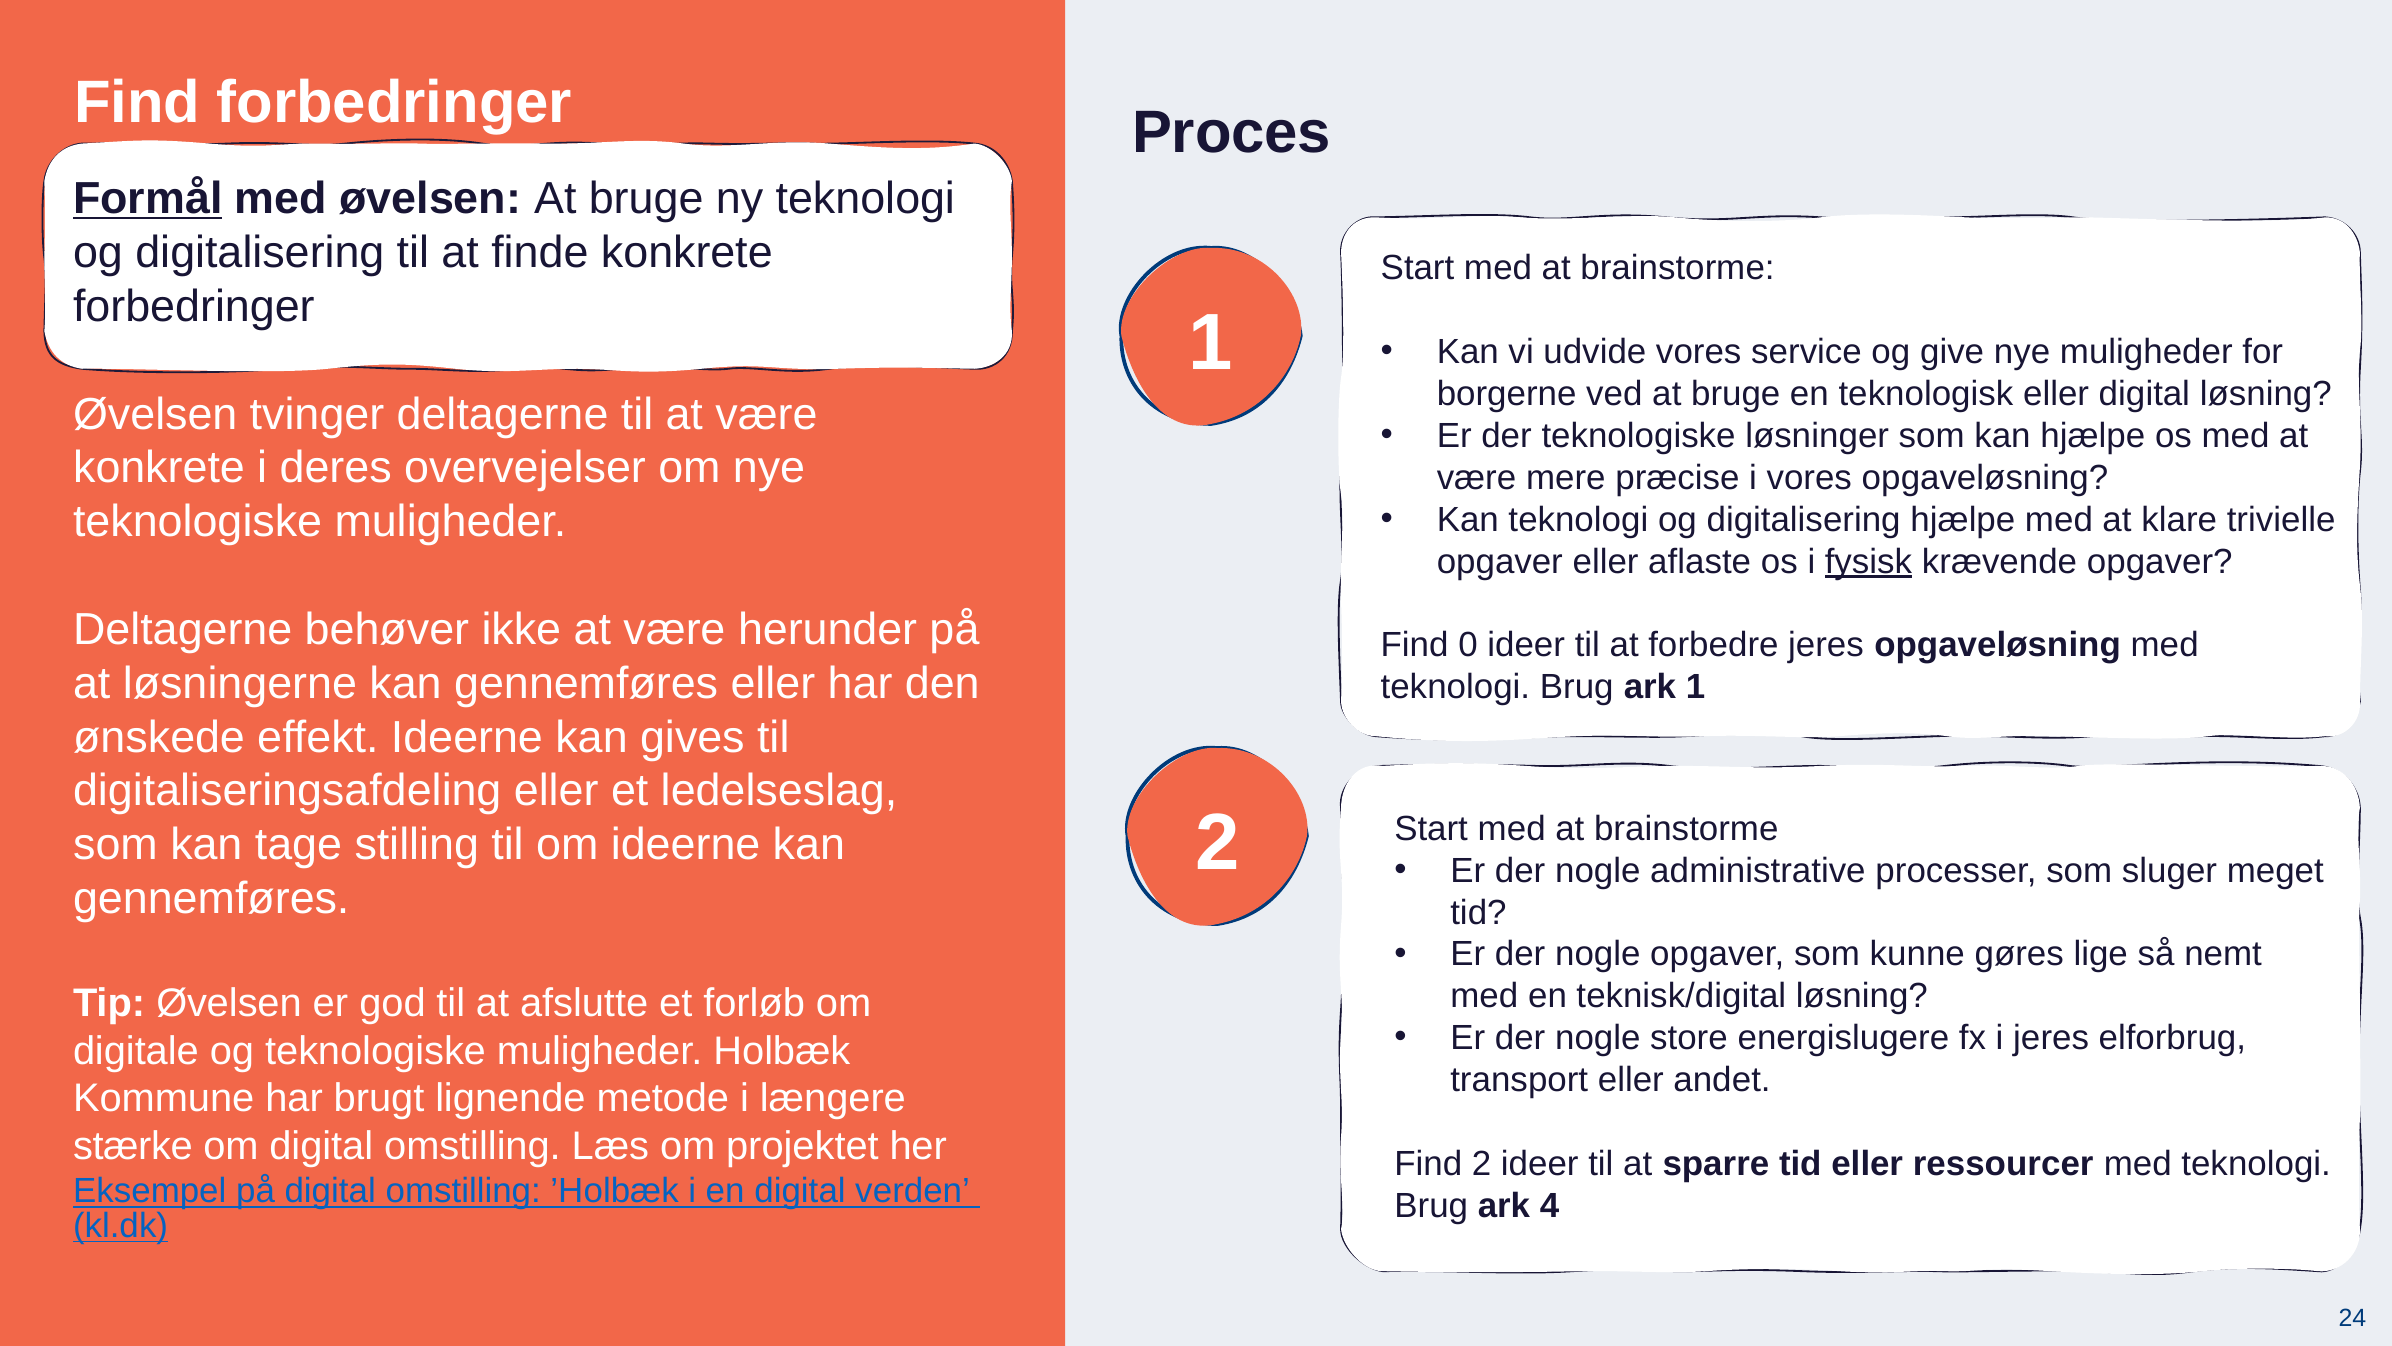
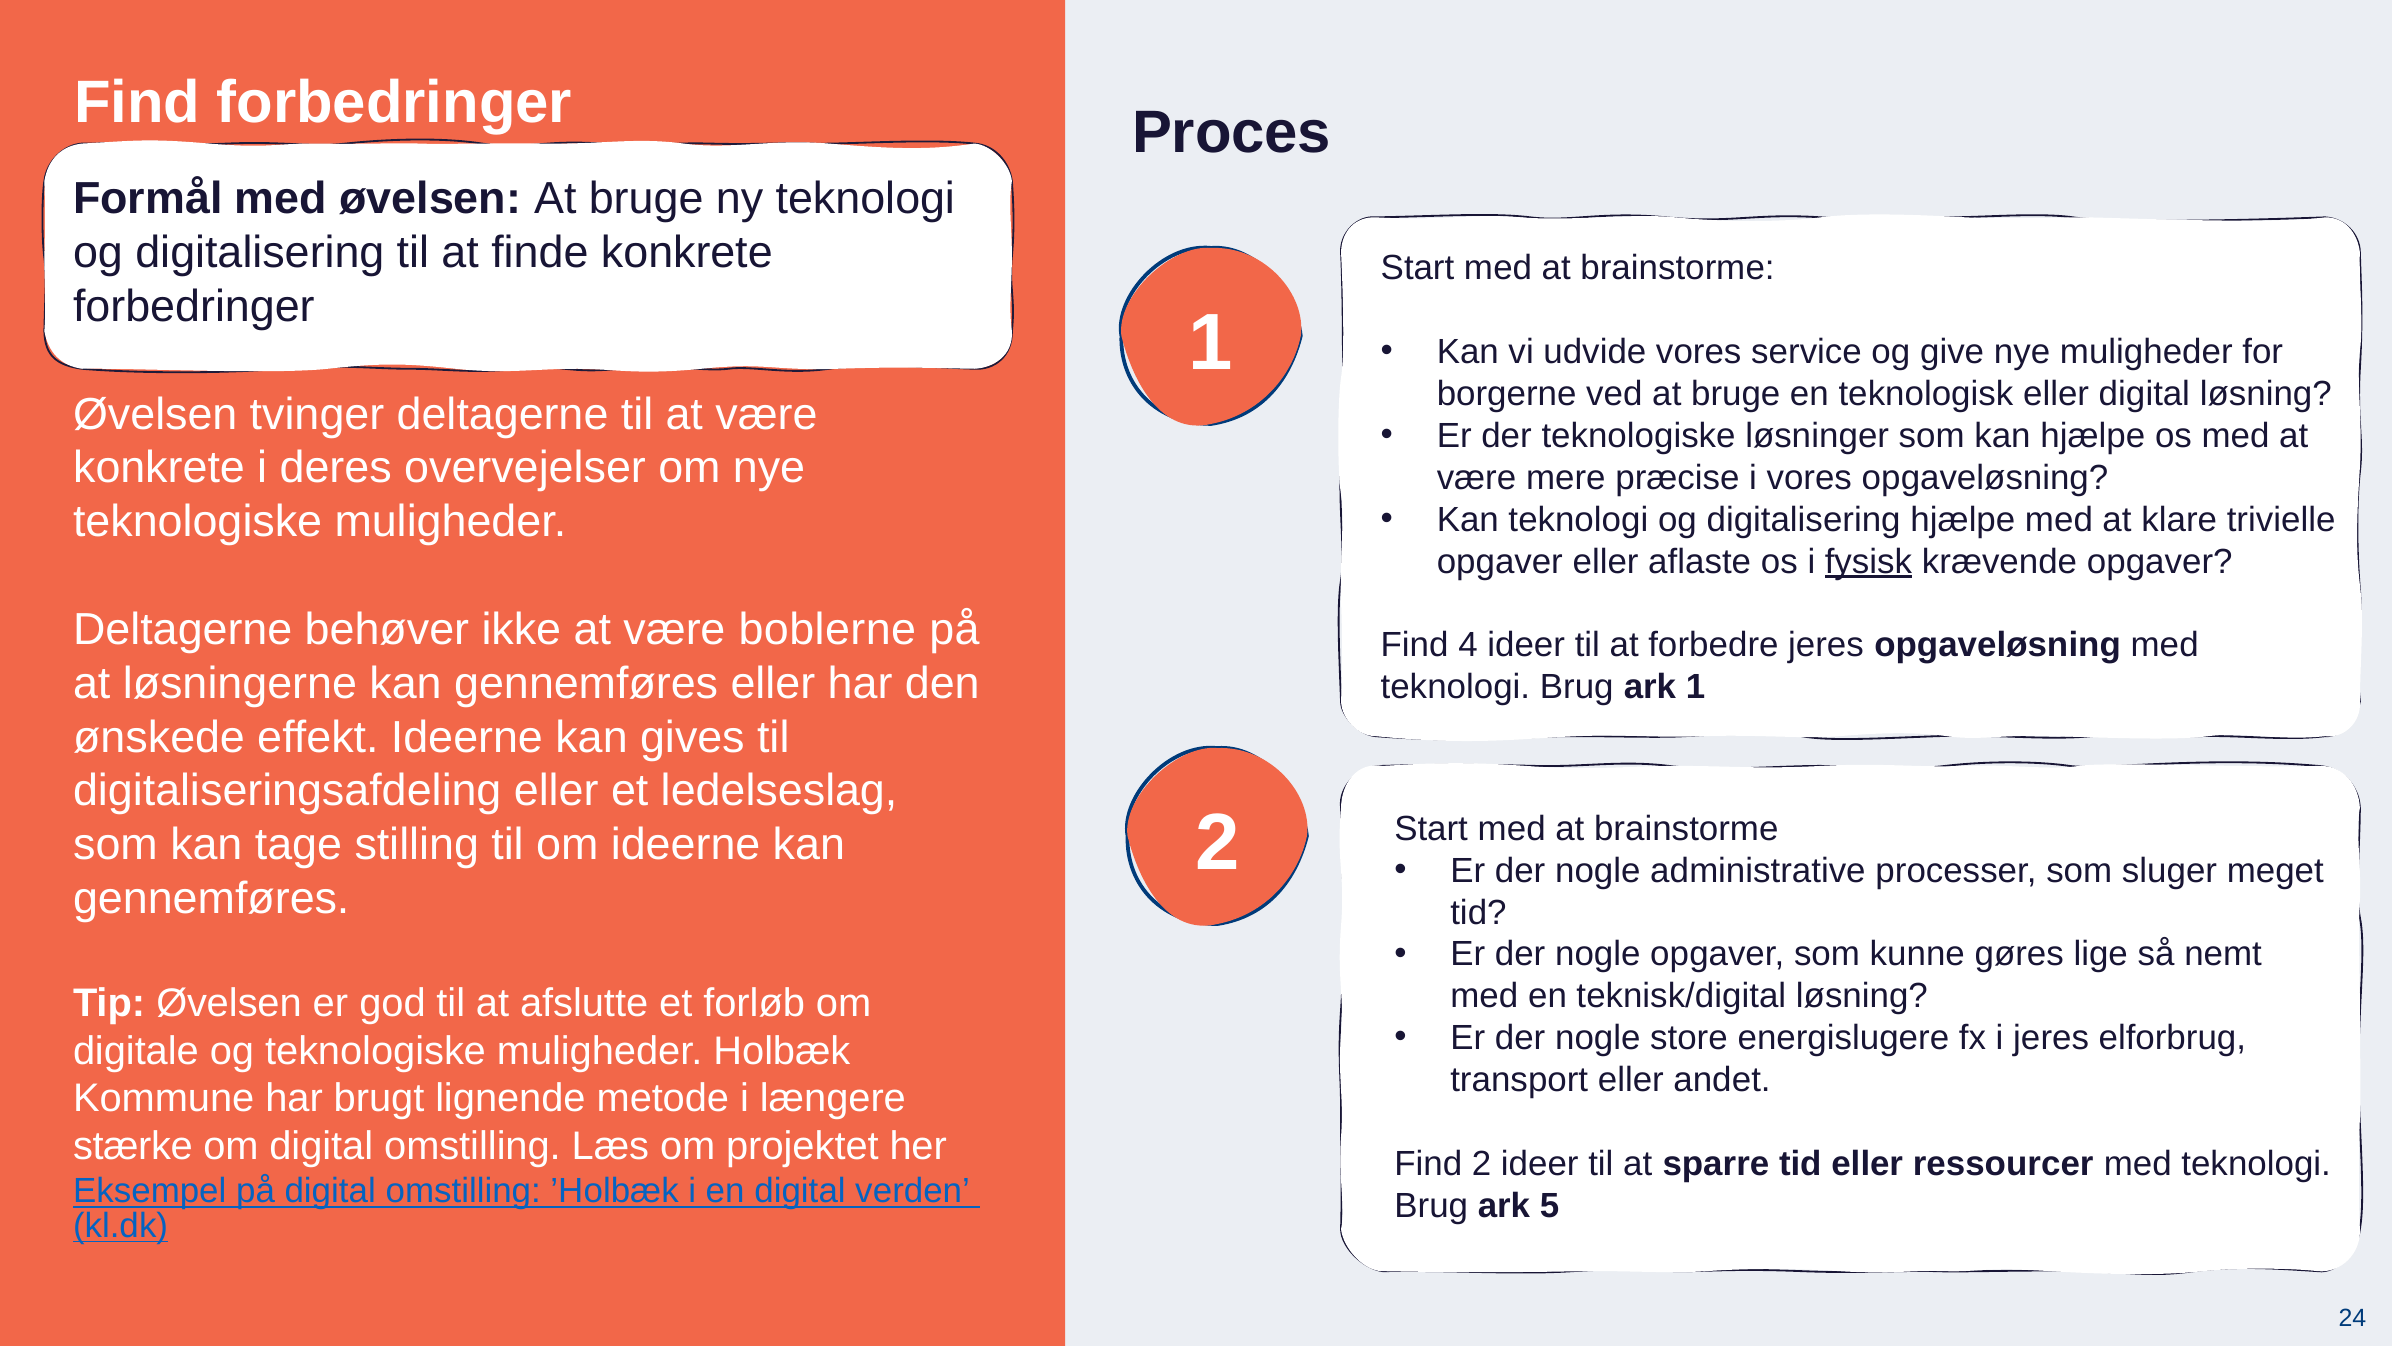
Formål underline: present -> none (148, 199)
herunder: herunder -> boblerne (827, 629)
Find 0: 0 -> 4 (1468, 645)
ark 4: 4 -> 5 (1550, 1205)
